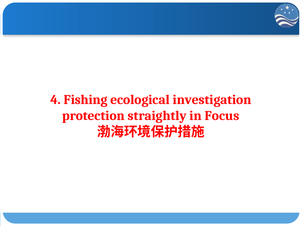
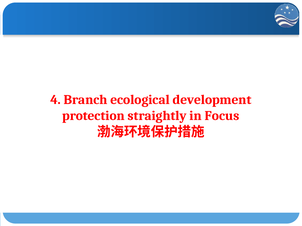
Fishing: Fishing -> Branch (86, 100)
investigation: investigation -> development (212, 100)
